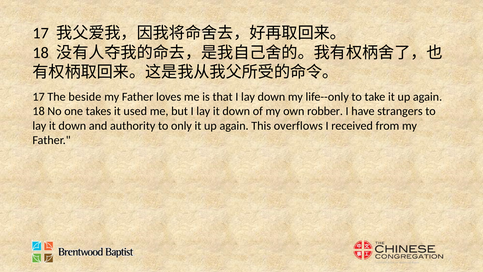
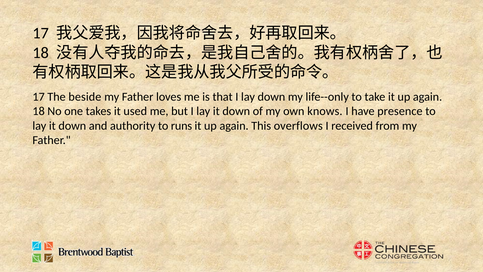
robber: robber -> knows (325, 111)
strangers: strangers -> presence (400, 111)
only: only -> runs (181, 126)
